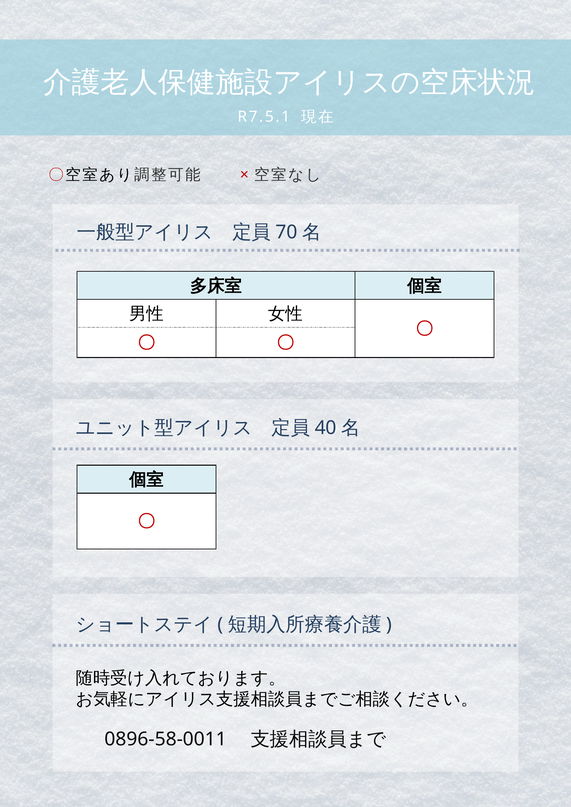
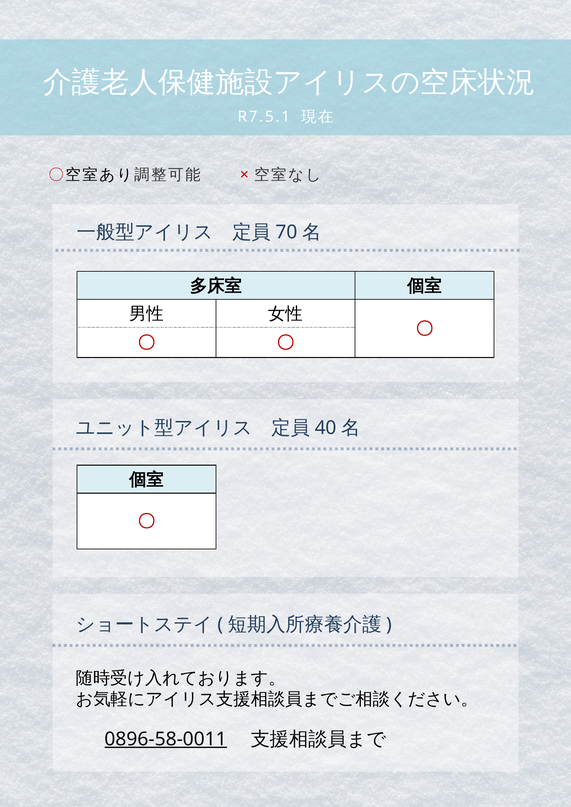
0896-58-0011 underline: none -> present (166, 740)
